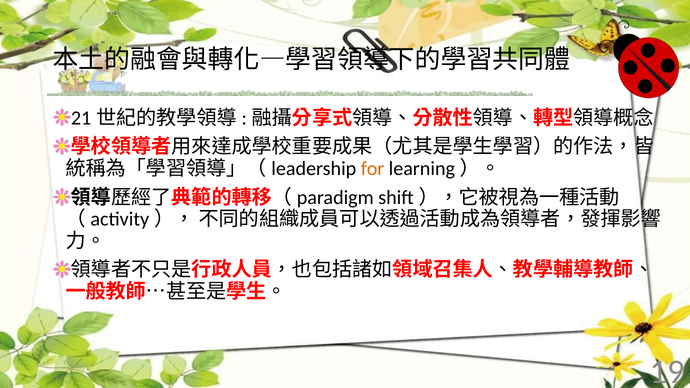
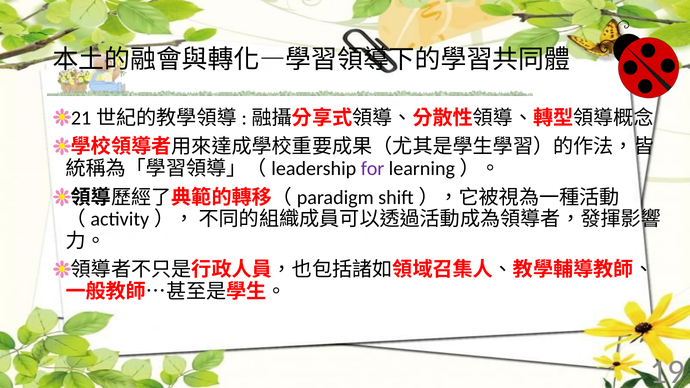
for colour: orange -> purple (373, 169)
